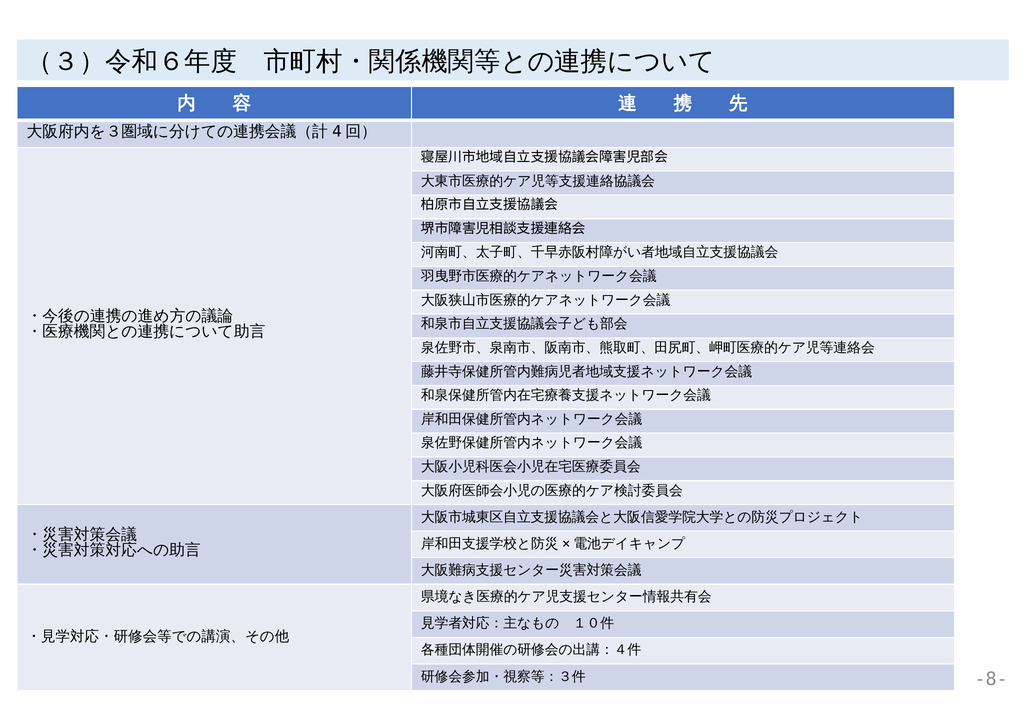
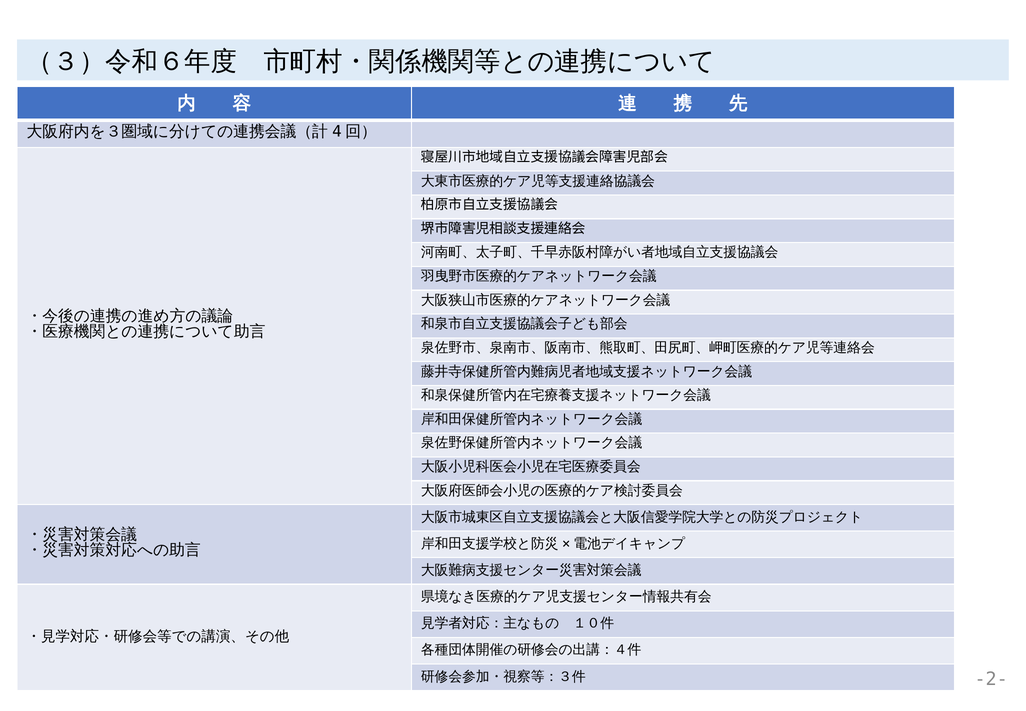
-8-: -8- -> -2- (991, 678)
